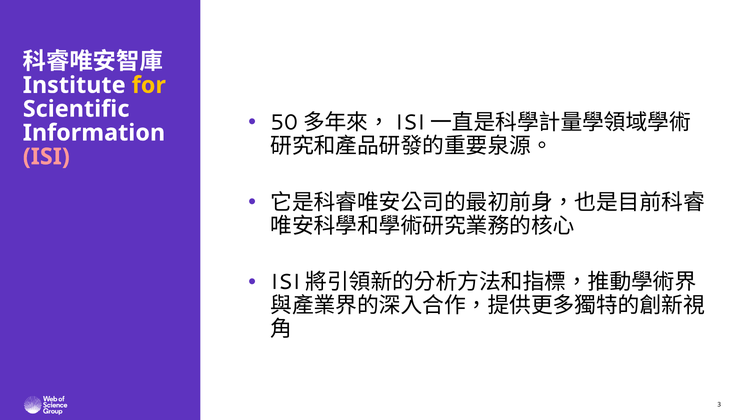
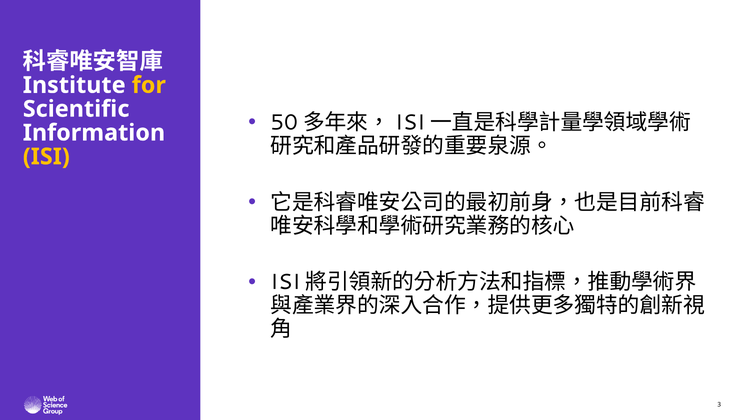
ISI colour: pink -> yellow (46, 156)
